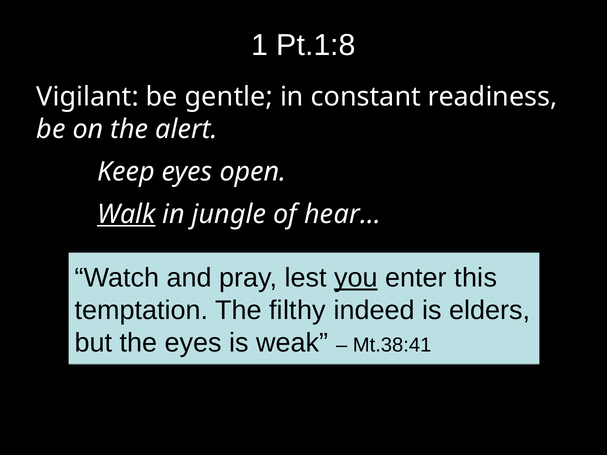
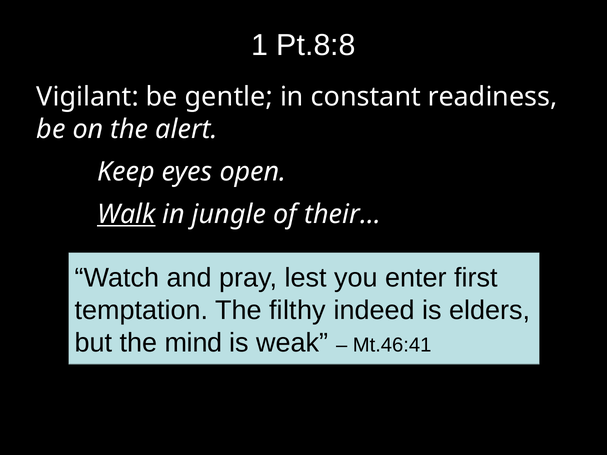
Pt.1:8: Pt.1:8 -> Pt.8:8 (316, 45)
hear…: hear… -> their… (343, 214)
you underline: present -> none (356, 278)
this: this -> first (476, 278)
the eyes: eyes -> mind (193, 343)
Mt.38:41: Mt.38:41 -> Mt.46:41 (392, 345)
